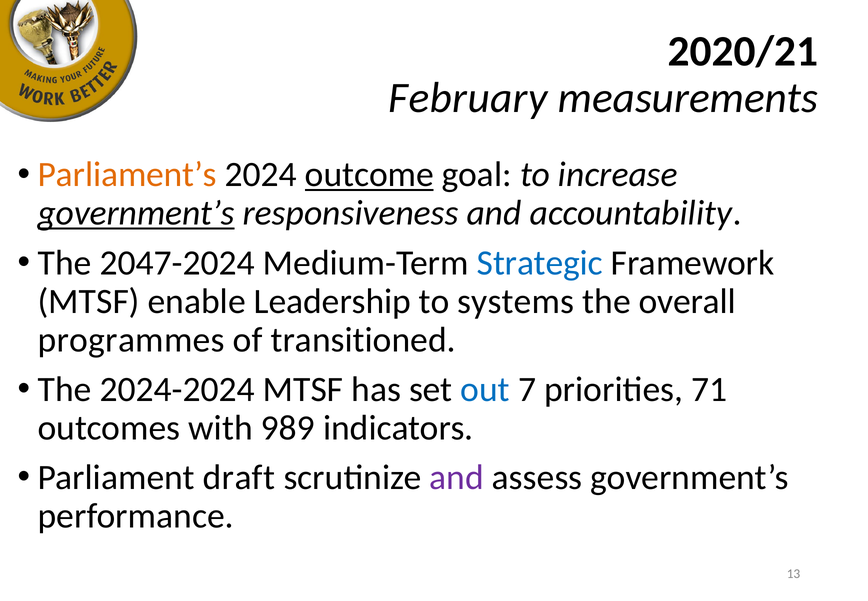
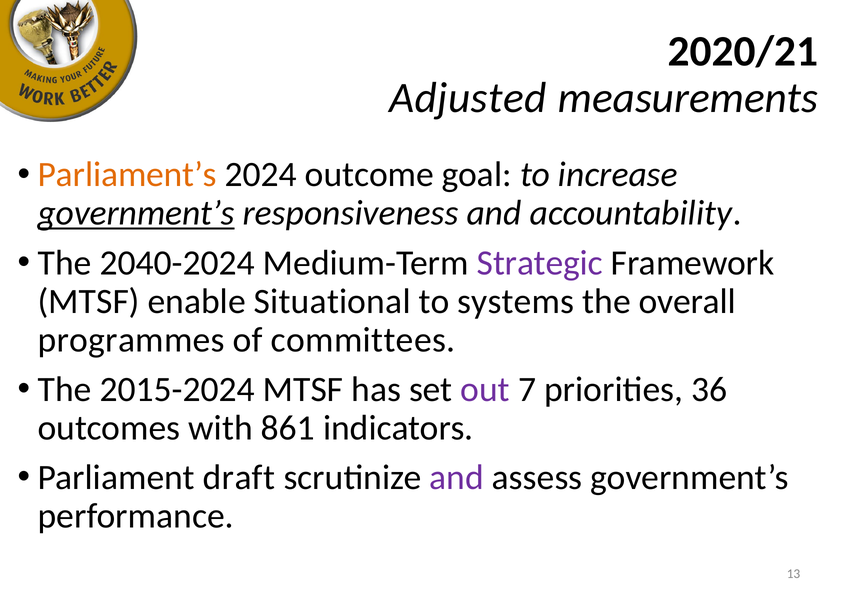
February: February -> Adjusted (468, 98)
outcome underline: present -> none (369, 175)
2047-2024: 2047-2024 -> 2040-2024 (177, 263)
Strategic colour: blue -> purple (540, 263)
Leadership: Leadership -> Situational (332, 301)
transitioned: transitioned -> committees (363, 340)
2024-2024: 2024-2024 -> 2015-2024 (177, 389)
out colour: blue -> purple (485, 389)
71: 71 -> 36 (709, 389)
989: 989 -> 861 (288, 428)
